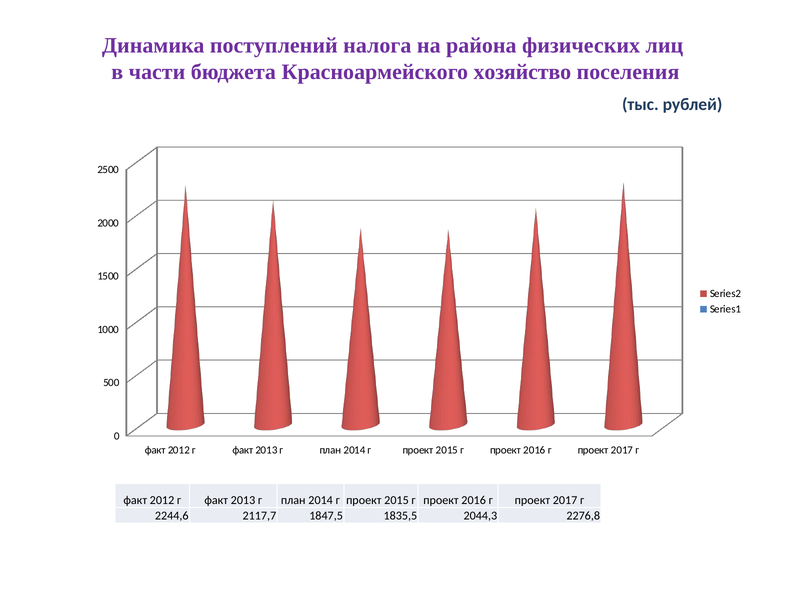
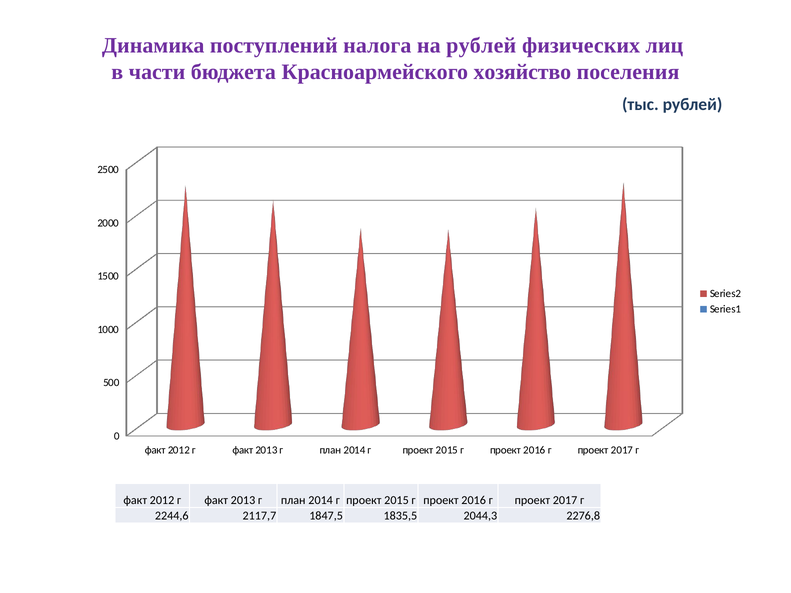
на района: района -> рублей (481, 46)
